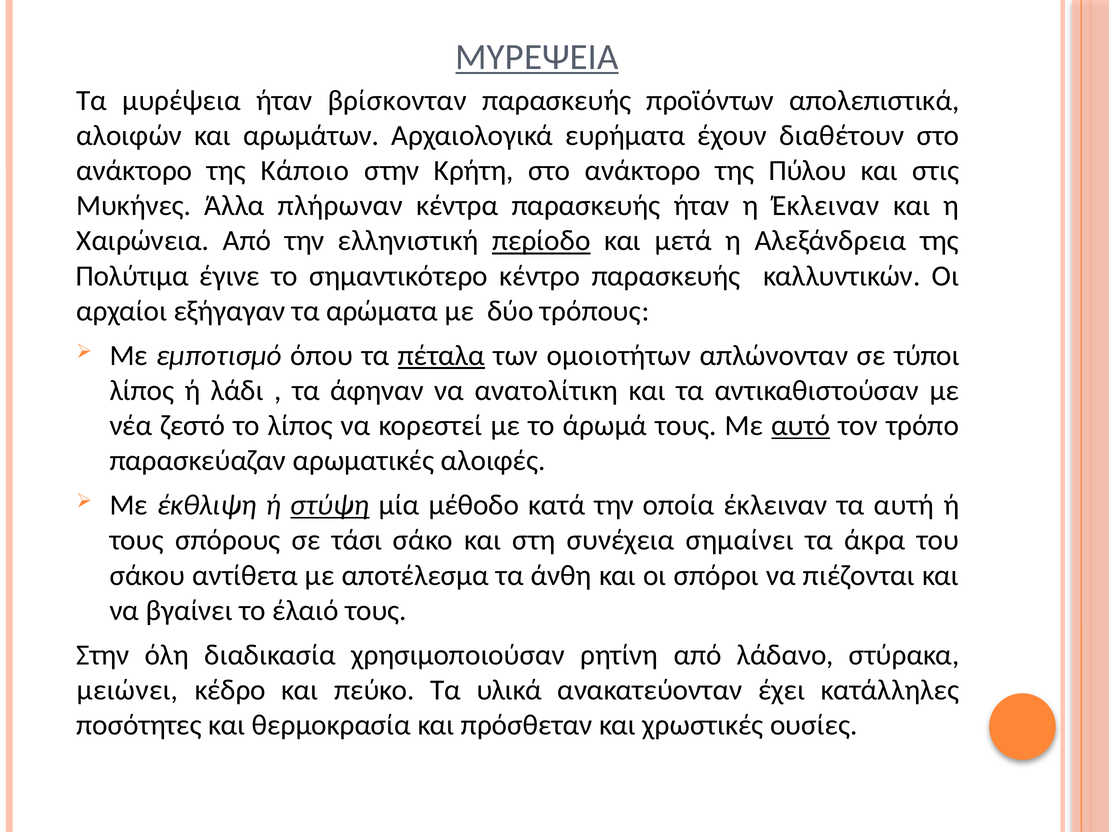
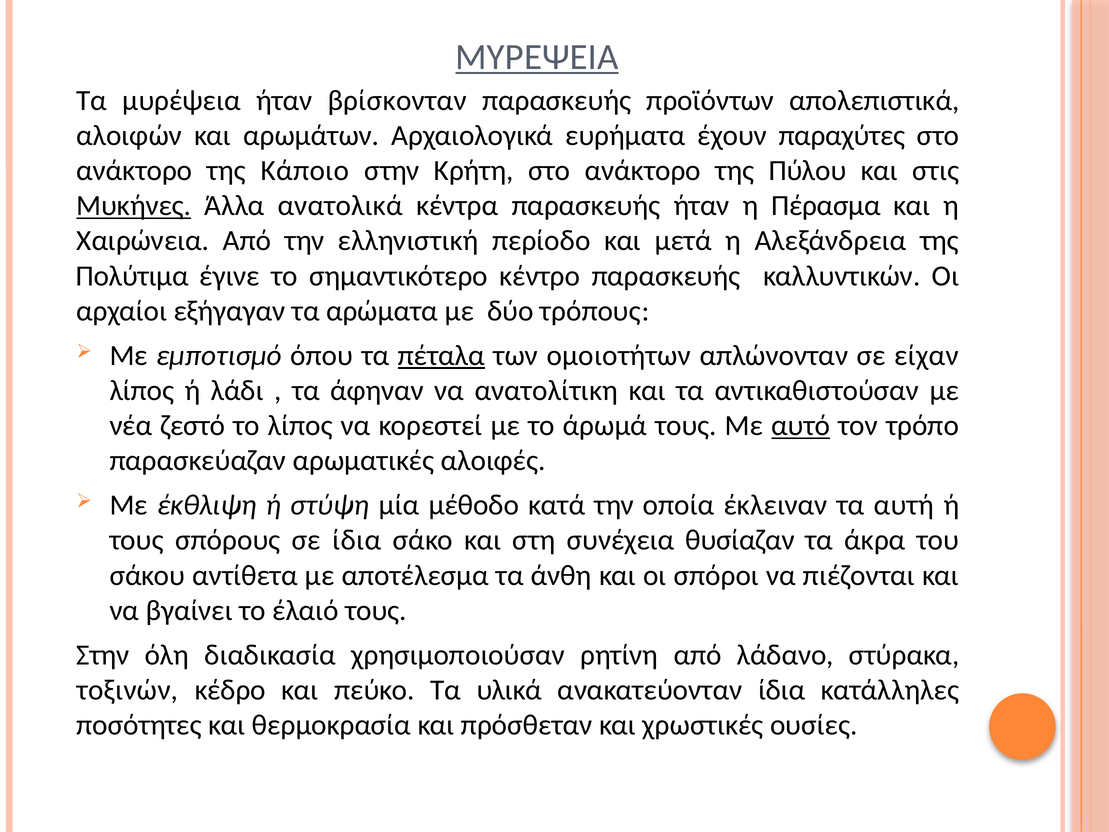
διαθέτουν: διαθέτουν -> παραχύτες (842, 135)
Μυκήνες underline: none -> present (134, 206)
πλήρωναν: πλήρωναν -> ανατολικά (340, 206)
η Έκλειναν: Έκλειναν -> Πέρασμα (826, 206)
περίοδο underline: present -> none (541, 241)
τύποι: τύποι -> είχαν (927, 355)
στύψη underline: present -> none (330, 505)
σε τάσι: τάσι -> ίδια (357, 540)
σημαίνει: σημαίνει -> θυσίαζαν (740, 540)
μειώνει: μειώνει -> τοξινών (127, 690)
ανακατεύονταν έχει: έχει -> ίδια (782, 690)
